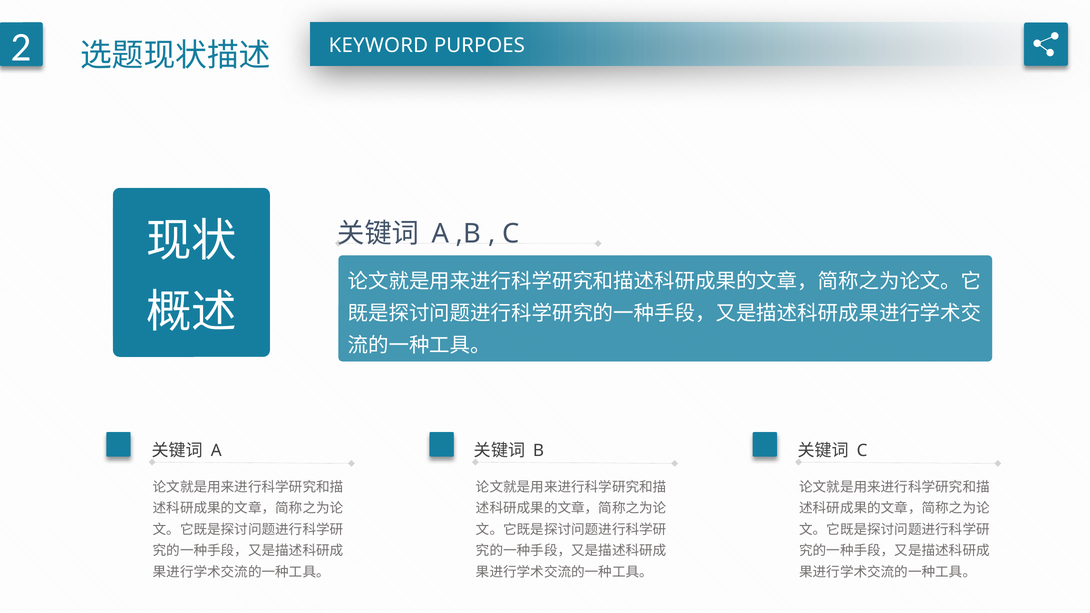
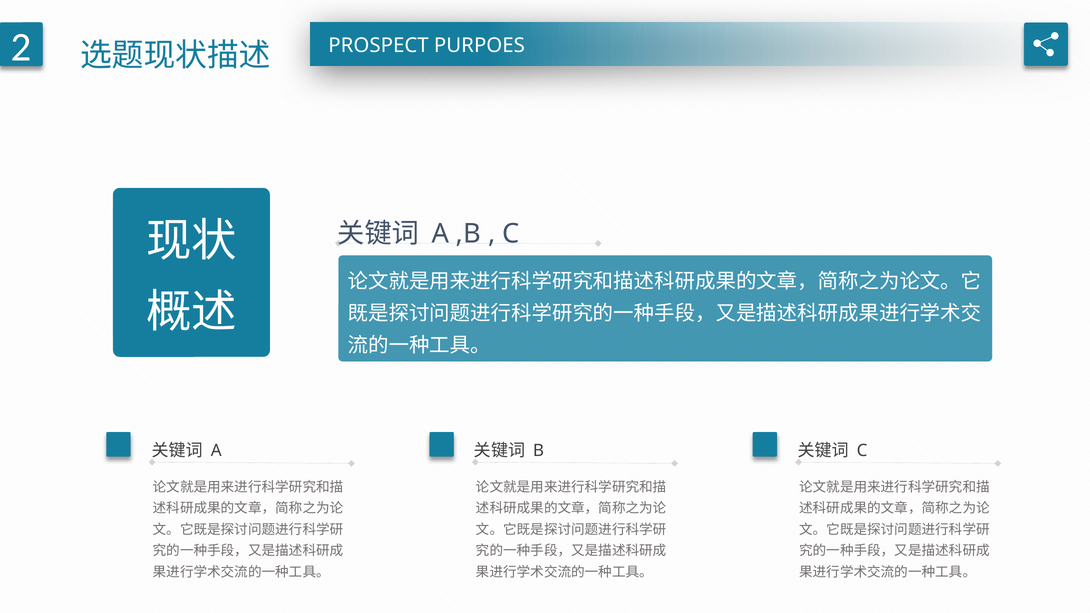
KEYWORD: KEYWORD -> PROSPECT (378, 45)
